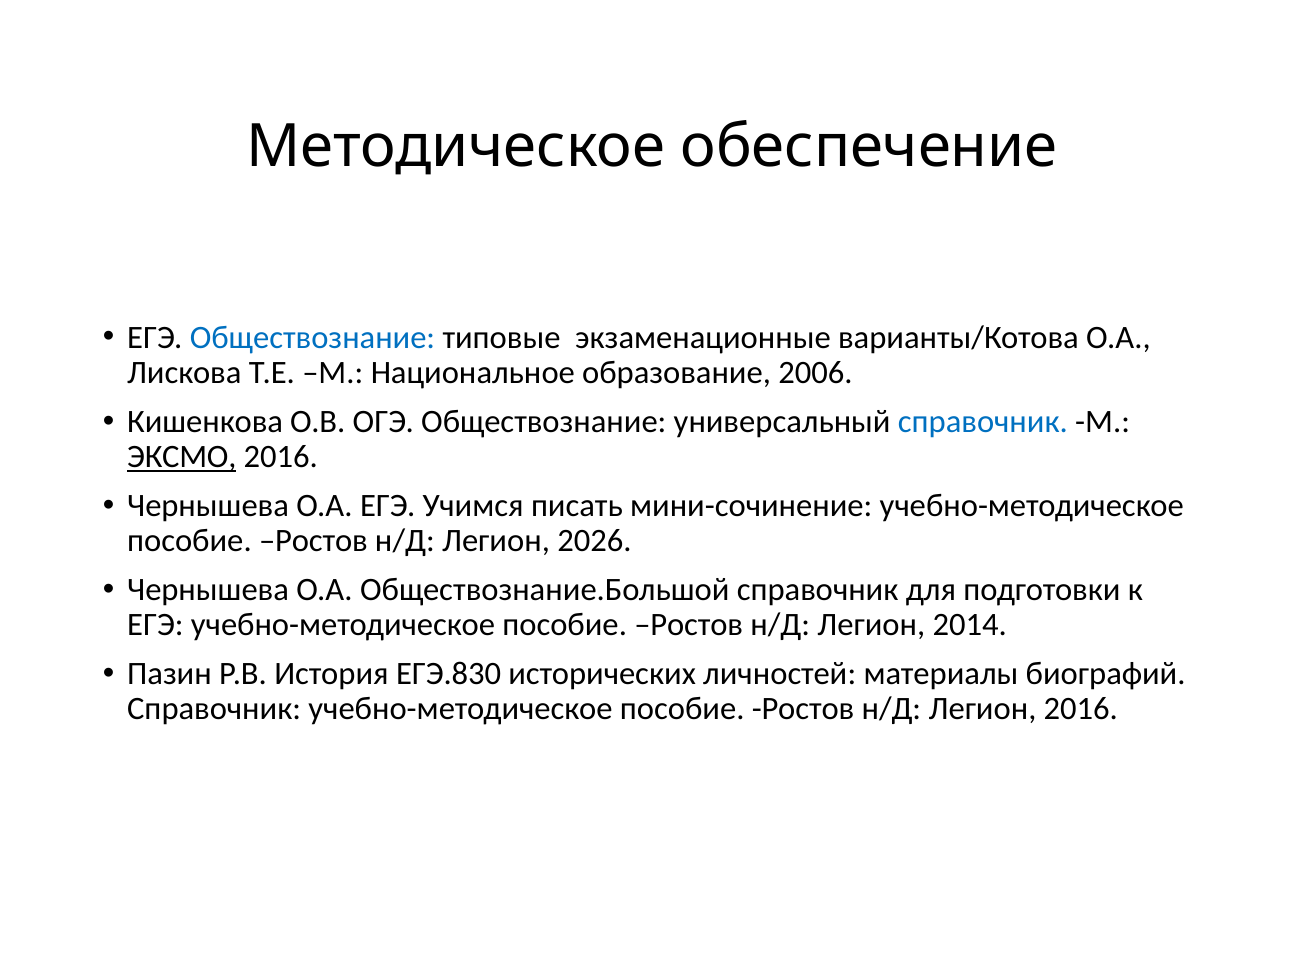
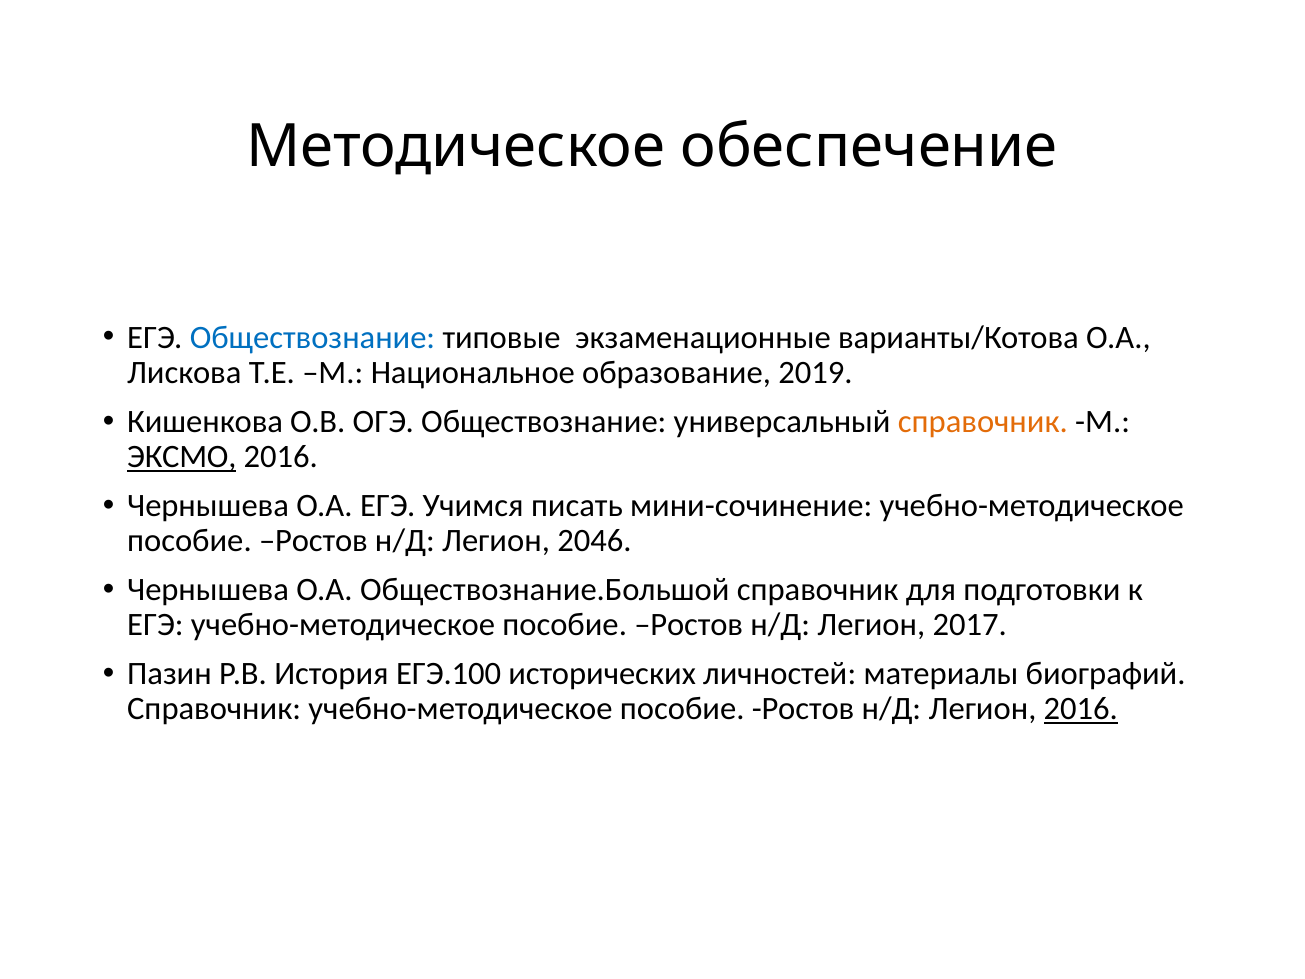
2006: 2006 -> 2019 (815, 373)
справочник colour: blue -> orange (983, 421)
2026: 2026 -> 2046 (594, 541)
2014: 2014 -> 2017 (970, 625)
ЕГЭ.830: ЕГЭ.830 -> ЕГЭ.100 (449, 674)
2016 underline: none -> present (1081, 709)
